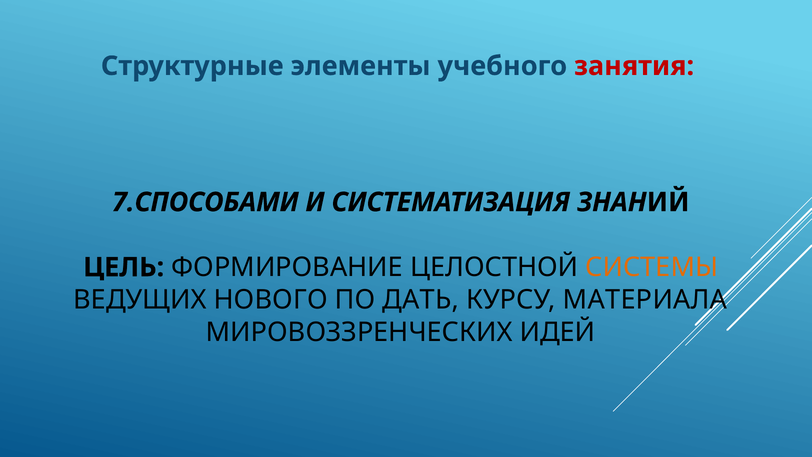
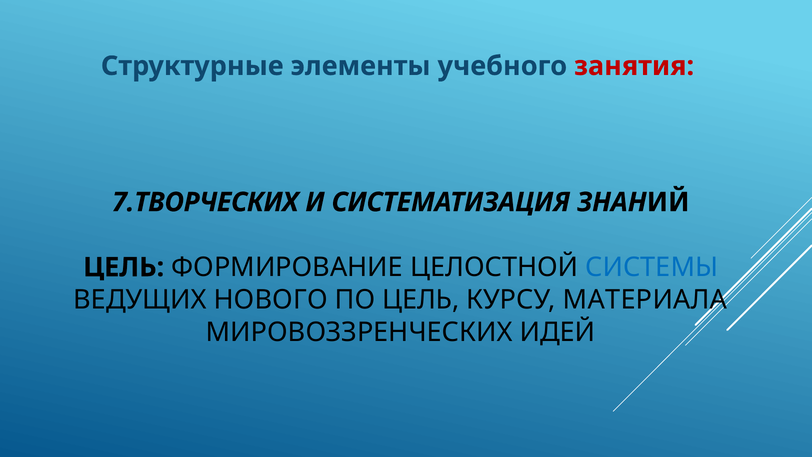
7.СПОСОБАМИ: 7.СПОСОБАМИ -> 7.ТВОРЧЕСКИХ (205, 202)
СИСТЕМЫ colour: orange -> blue (652, 267)
ПО ДАТЬ: ДАТЬ -> ЦЕЛЬ (421, 300)
